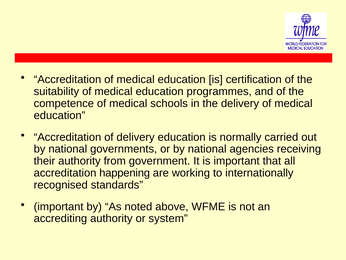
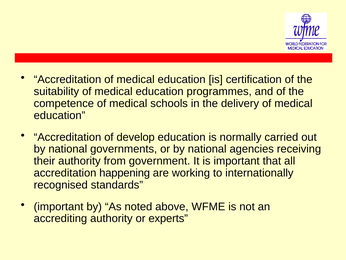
of delivery: delivery -> develop (136, 137)
system: system -> experts (168, 218)
